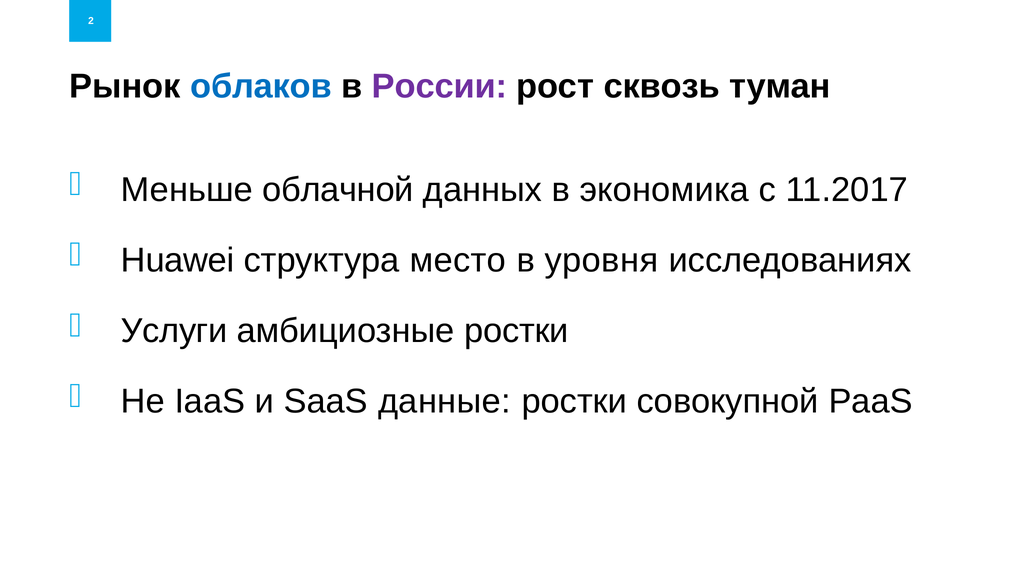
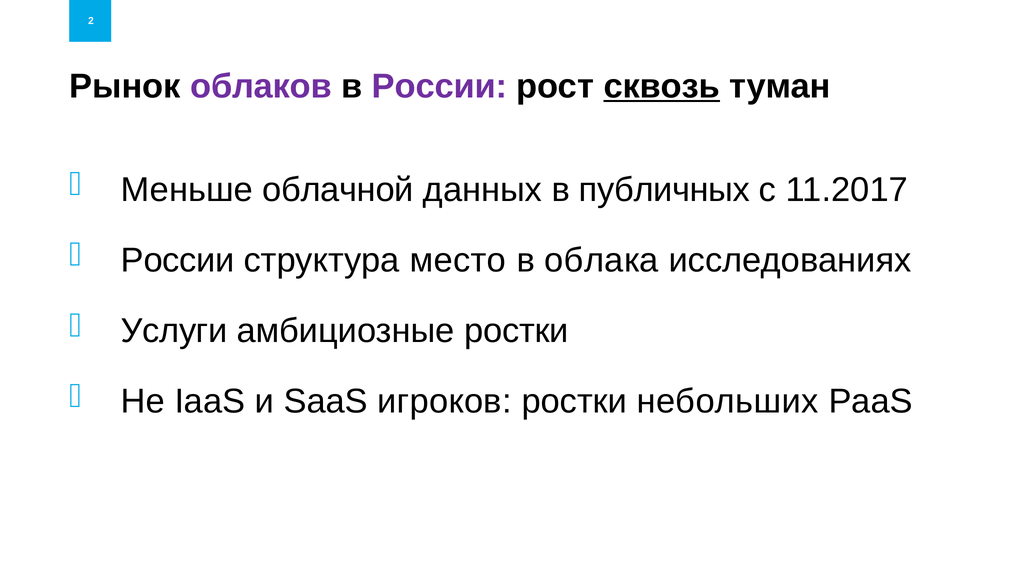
облаков colour: blue -> purple (261, 86)
сквозь underline: none -> present (662, 86)
экономика: экономика -> публичных (665, 190)
Huawei: Huawei -> России (178, 261)
уровня: уровня -> облака (602, 261)
данные: данные -> игроков (445, 402)
совокупной: совокупной -> небольших (728, 402)
